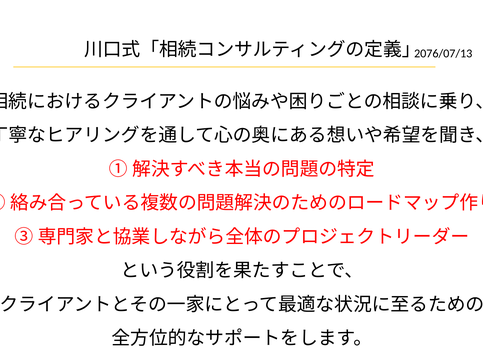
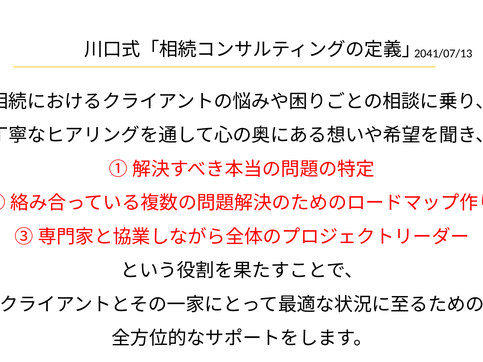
2076/07/13: 2076/07/13 -> 2041/07/13 (443, 54)
